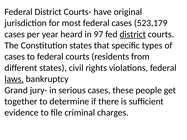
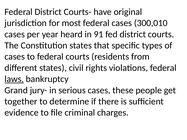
523,179: 523,179 -> 300,010 (151, 23)
97: 97 -> 91 (99, 34)
district underline: present -> none (133, 34)
